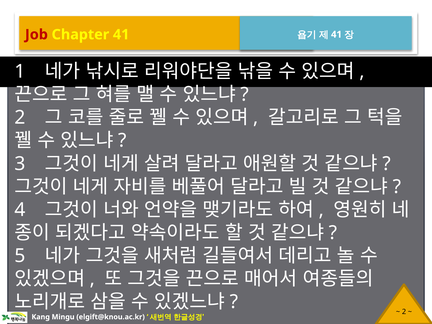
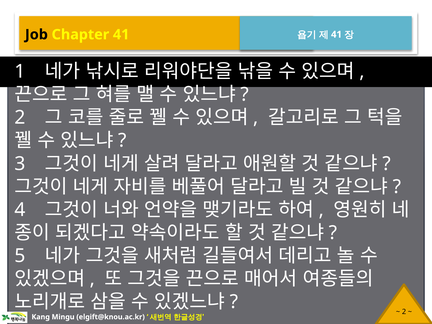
Job colour: red -> black (36, 35)
